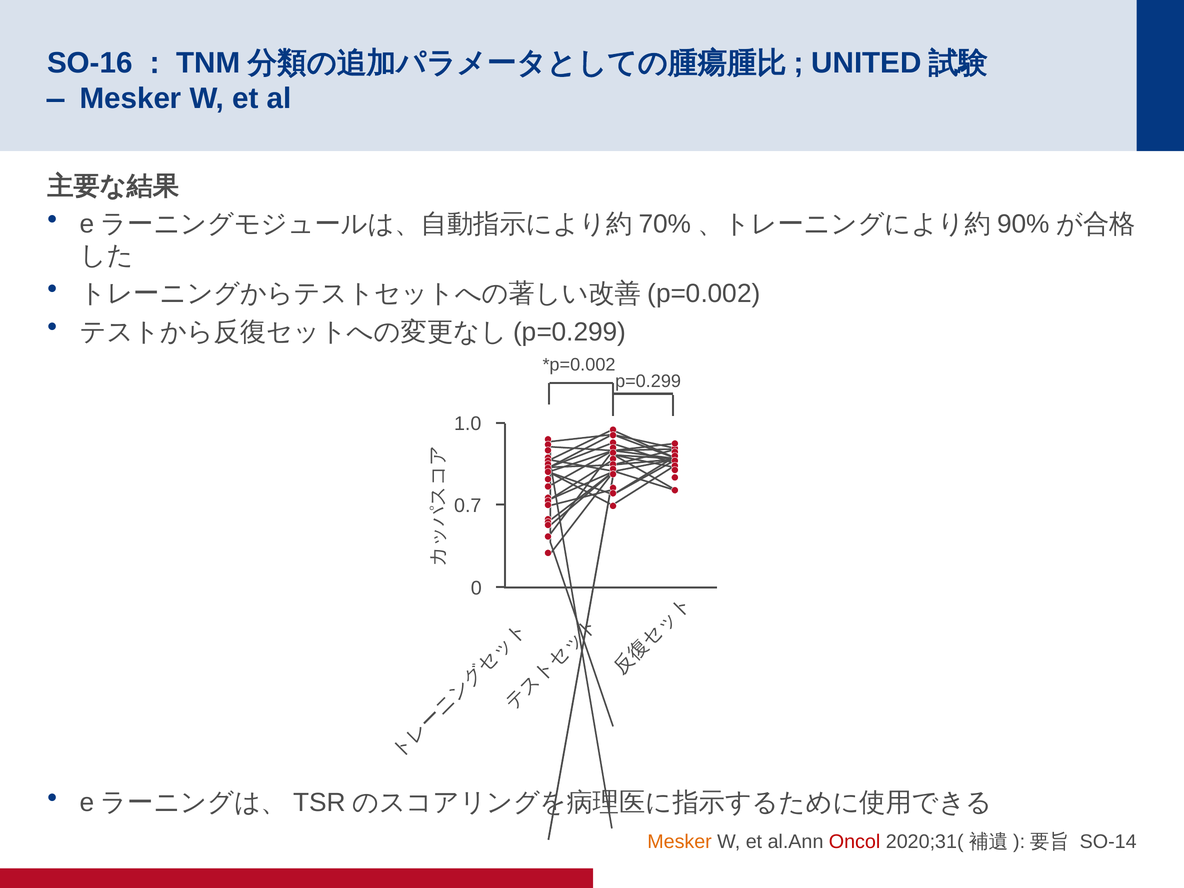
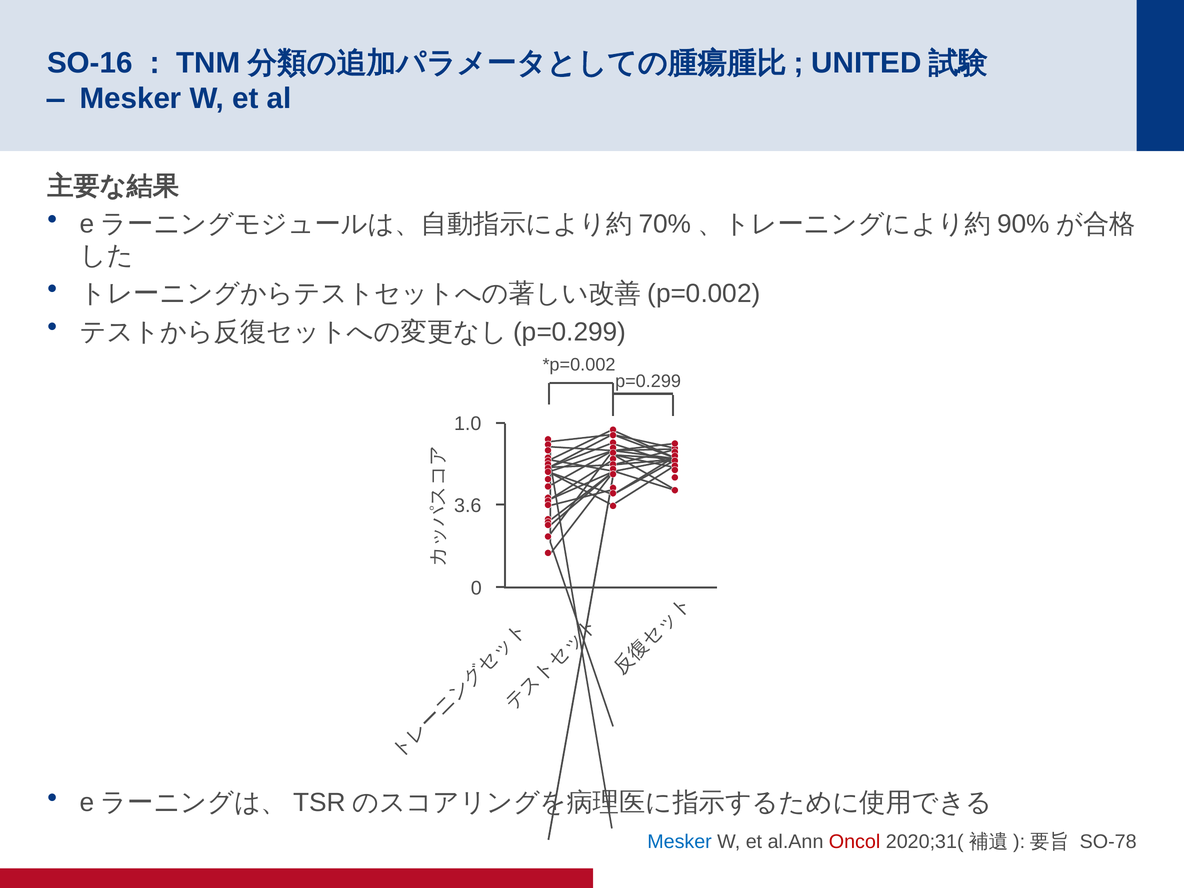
0.7: 0.7 -> 3.6 (468, 506)
Mesker colour: orange -> blue (680, 842)
SO-14: SO-14 -> SO-78 (1108, 842)
